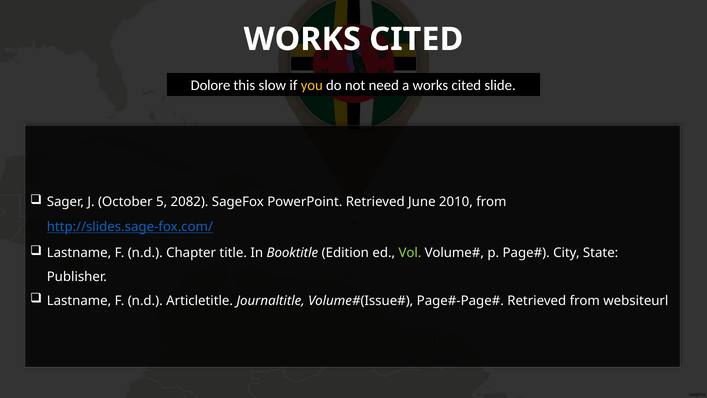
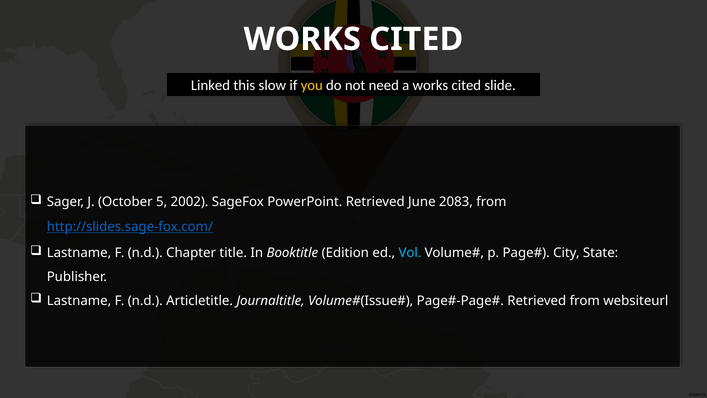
Dolore: Dolore -> Linked (210, 85)
2082: 2082 -> 2002 (190, 202)
2010: 2010 -> 2083 (456, 202)
Vol colour: light green -> light blue (410, 253)
